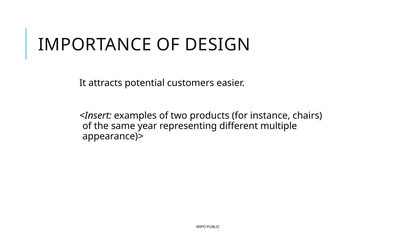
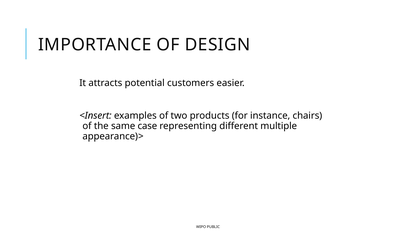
year: year -> case (147, 126)
